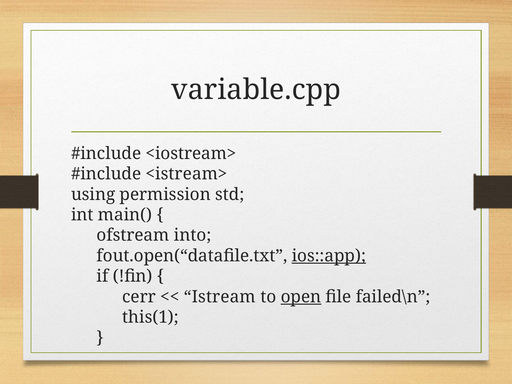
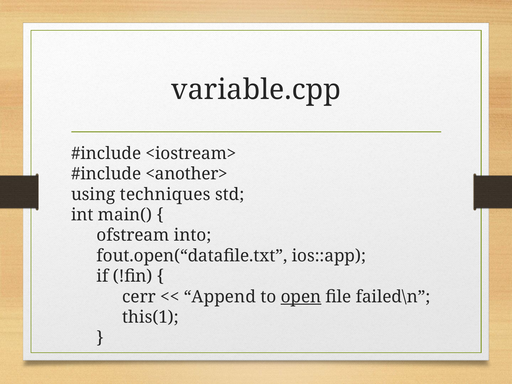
<istream>: <istream> -> <another> (187, 174)
permission: permission -> techniques (165, 194)
ios::app underline: present -> none (329, 256)
Istream: Istream -> Append (220, 297)
